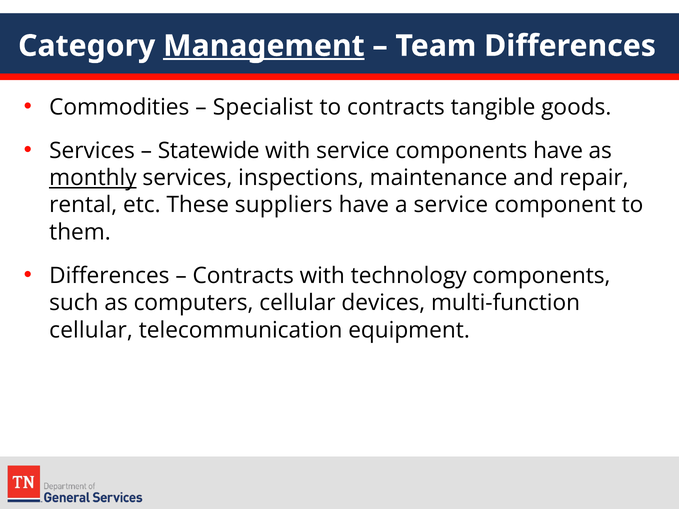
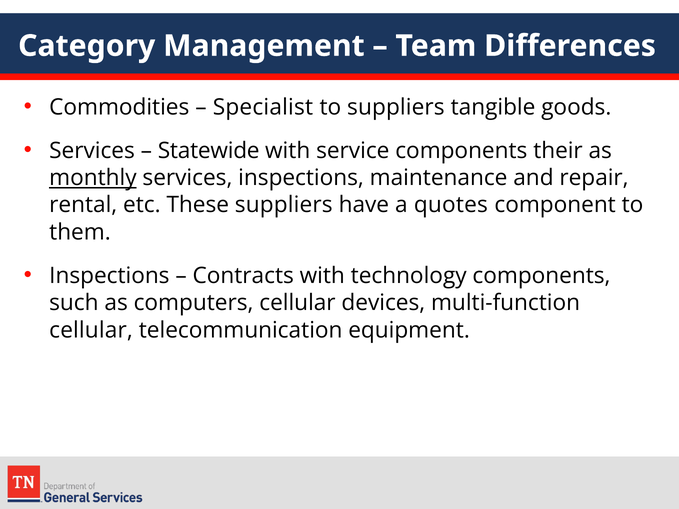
Management underline: present -> none (264, 46)
to contracts: contracts -> suppliers (396, 107)
components have: have -> their (558, 151)
a service: service -> quotes (451, 205)
Differences: Differences -> Inspections (109, 276)
